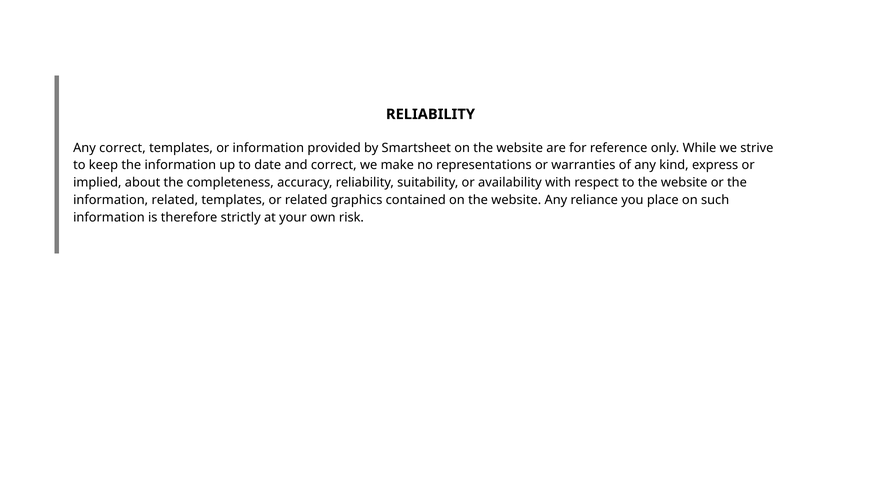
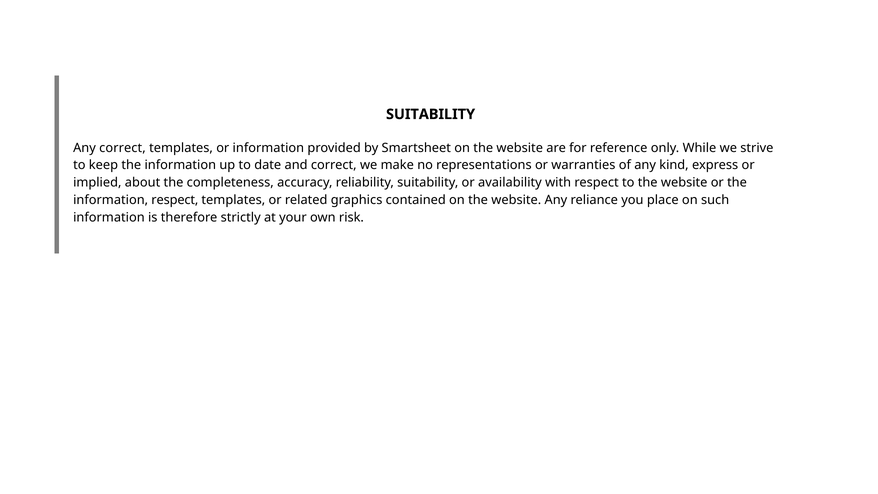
RELIABILITY: RELIABILITY -> SUITABILITY (431, 114)
information related: related -> respect (175, 200)
